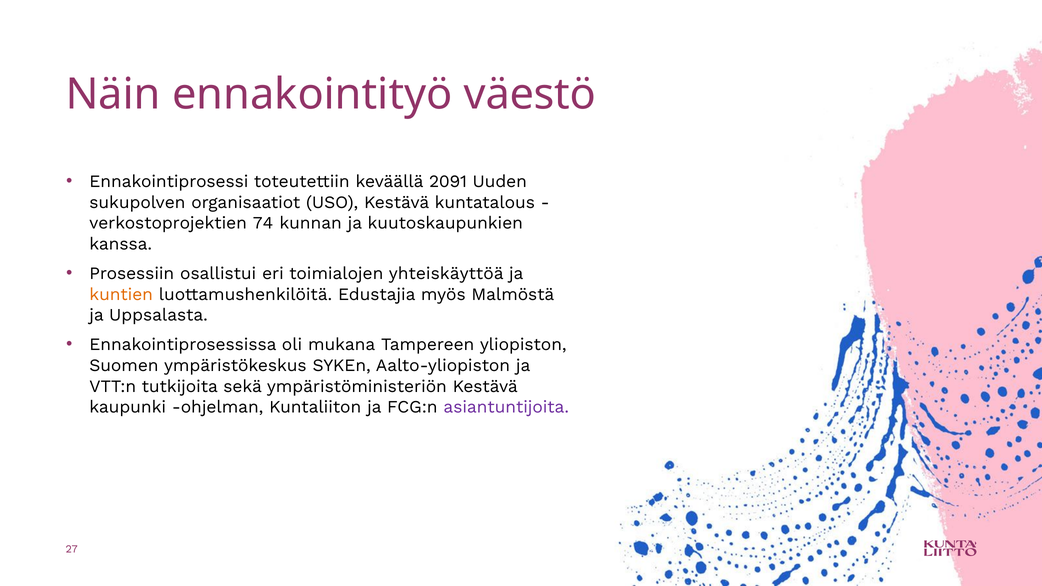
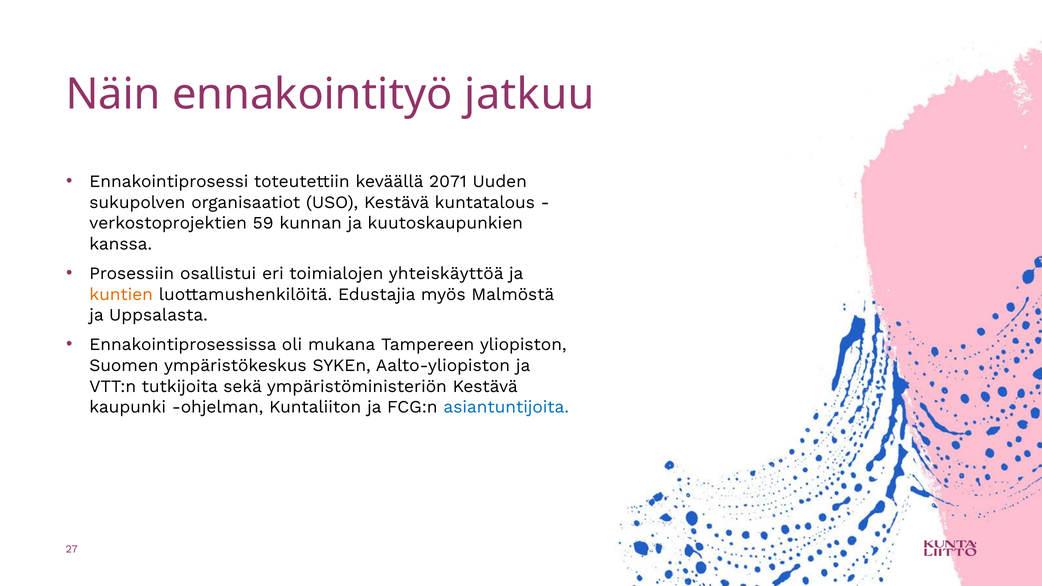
väestö: väestö -> jatkuu (530, 95)
2091: 2091 -> 2071 (448, 182)
74: 74 -> 59 (263, 223)
asiantuntijoita colour: purple -> blue (506, 407)
